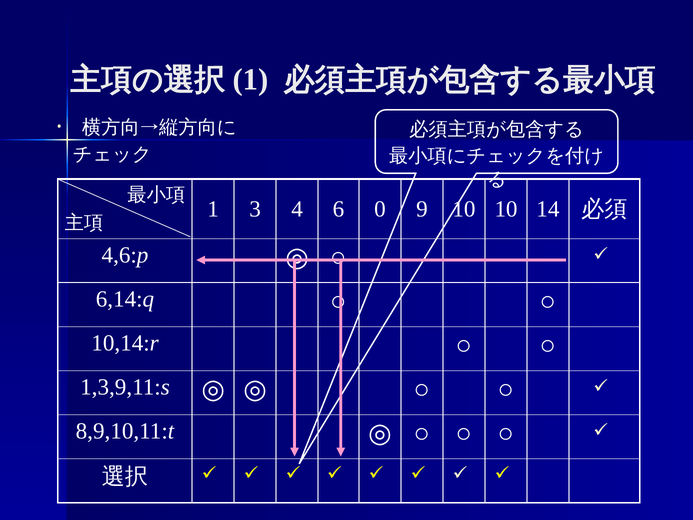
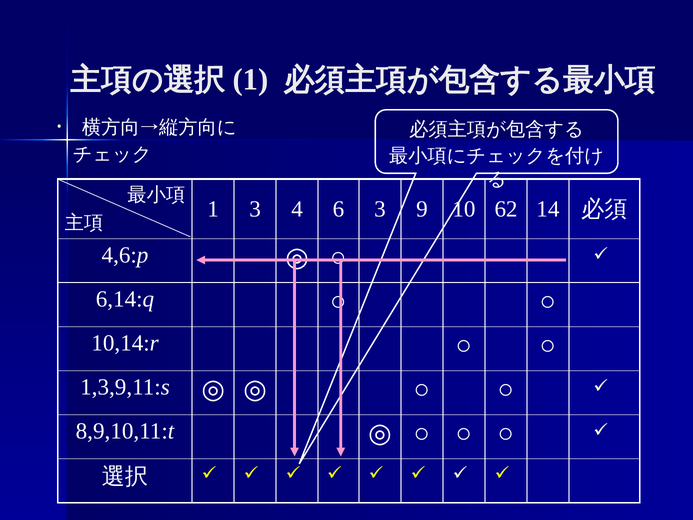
6 0: 0 -> 3 (380, 209)
10 10: 10 -> 62 (506, 209)
